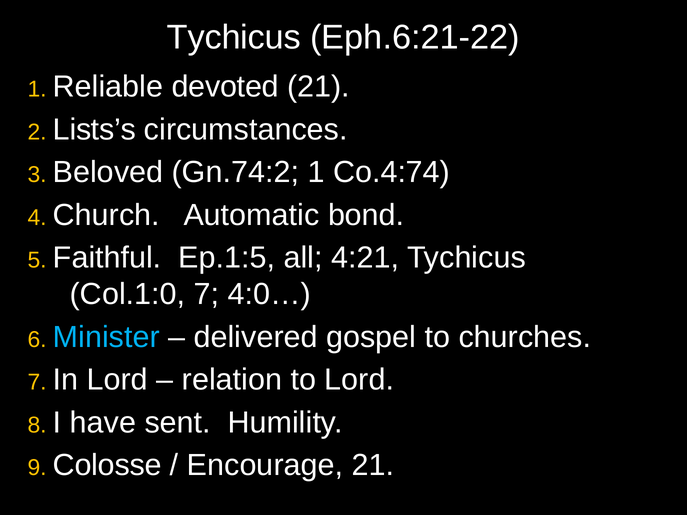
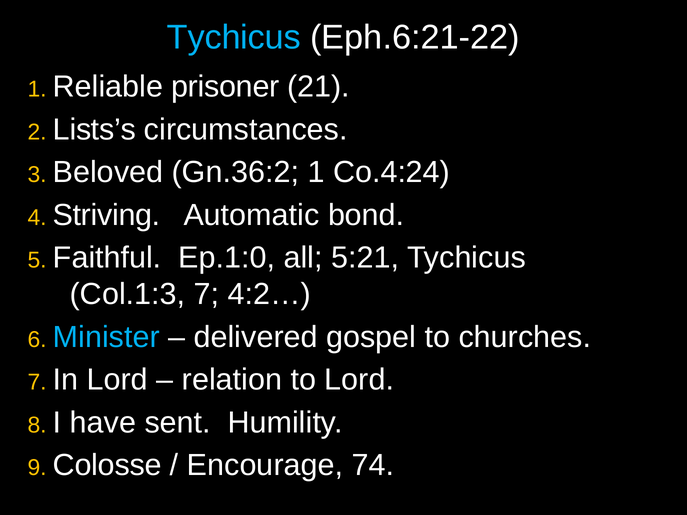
Tychicus colour: white -> light blue (234, 37)
devoted: devoted -> prisoner (225, 87)
Gn.74:2: Gn.74:2 -> Gn.36:2 (235, 172)
Co.4:74: Co.4:74 -> Co.4:24 (392, 172)
Church: Church -> Striving (107, 215)
Ep.1:5: Ep.1:5 -> Ep.1:0 (227, 258)
4:21: 4:21 -> 5:21 (365, 258)
Col.1:0: Col.1:0 -> Col.1:3 (127, 295)
4:0…: 4:0… -> 4:2… (269, 295)
Encourage 21: 21 -> 74 (373, 466)
